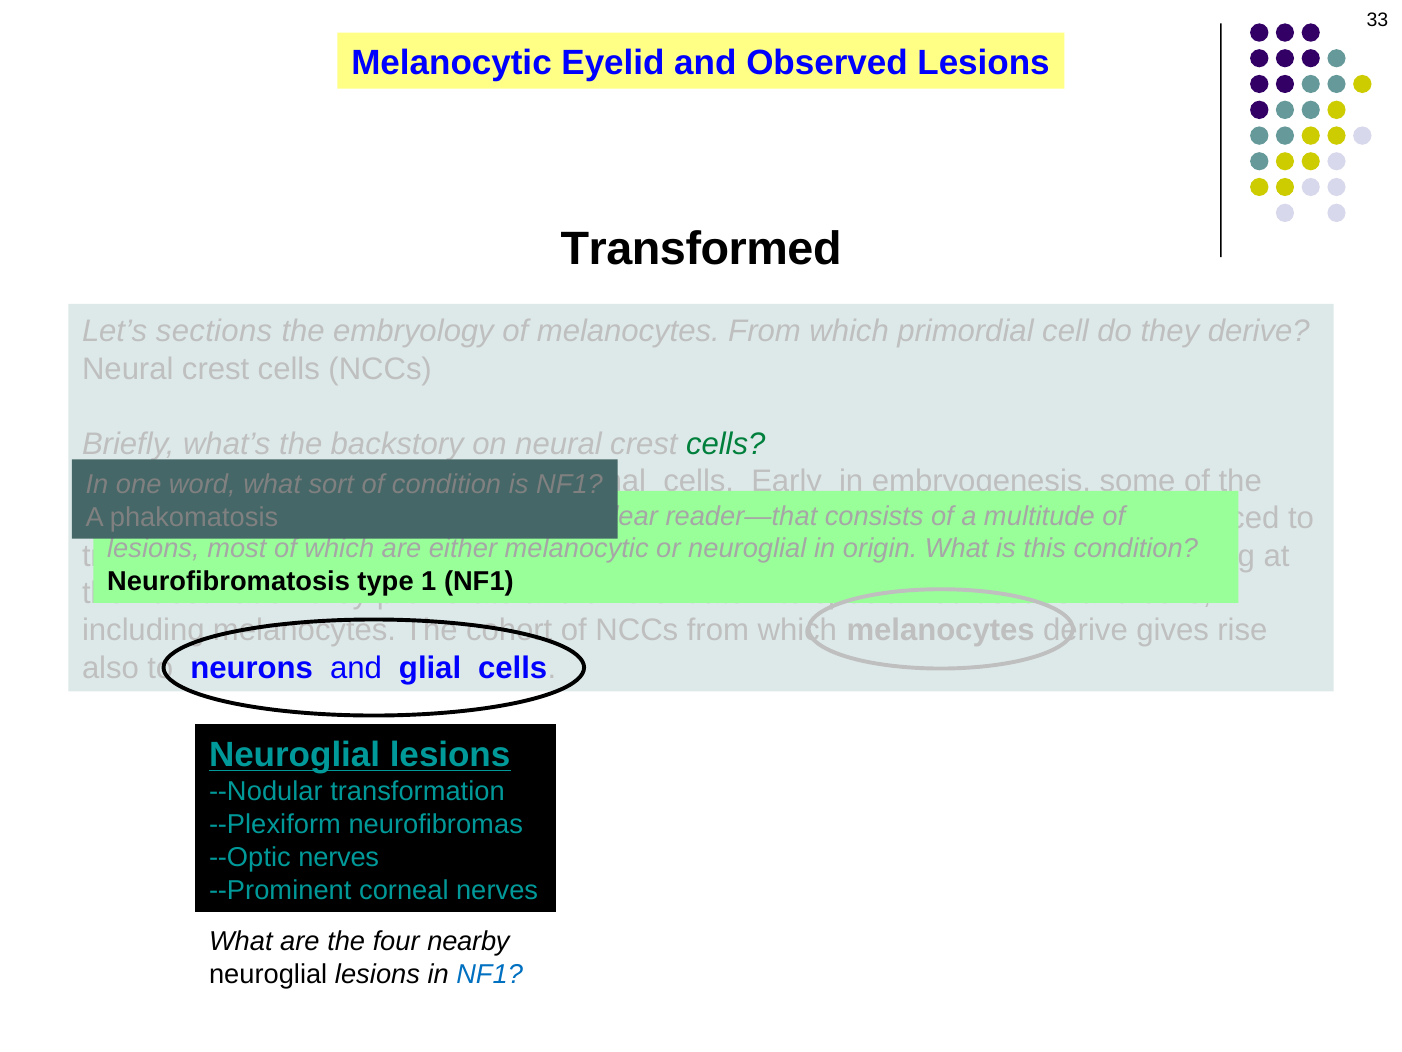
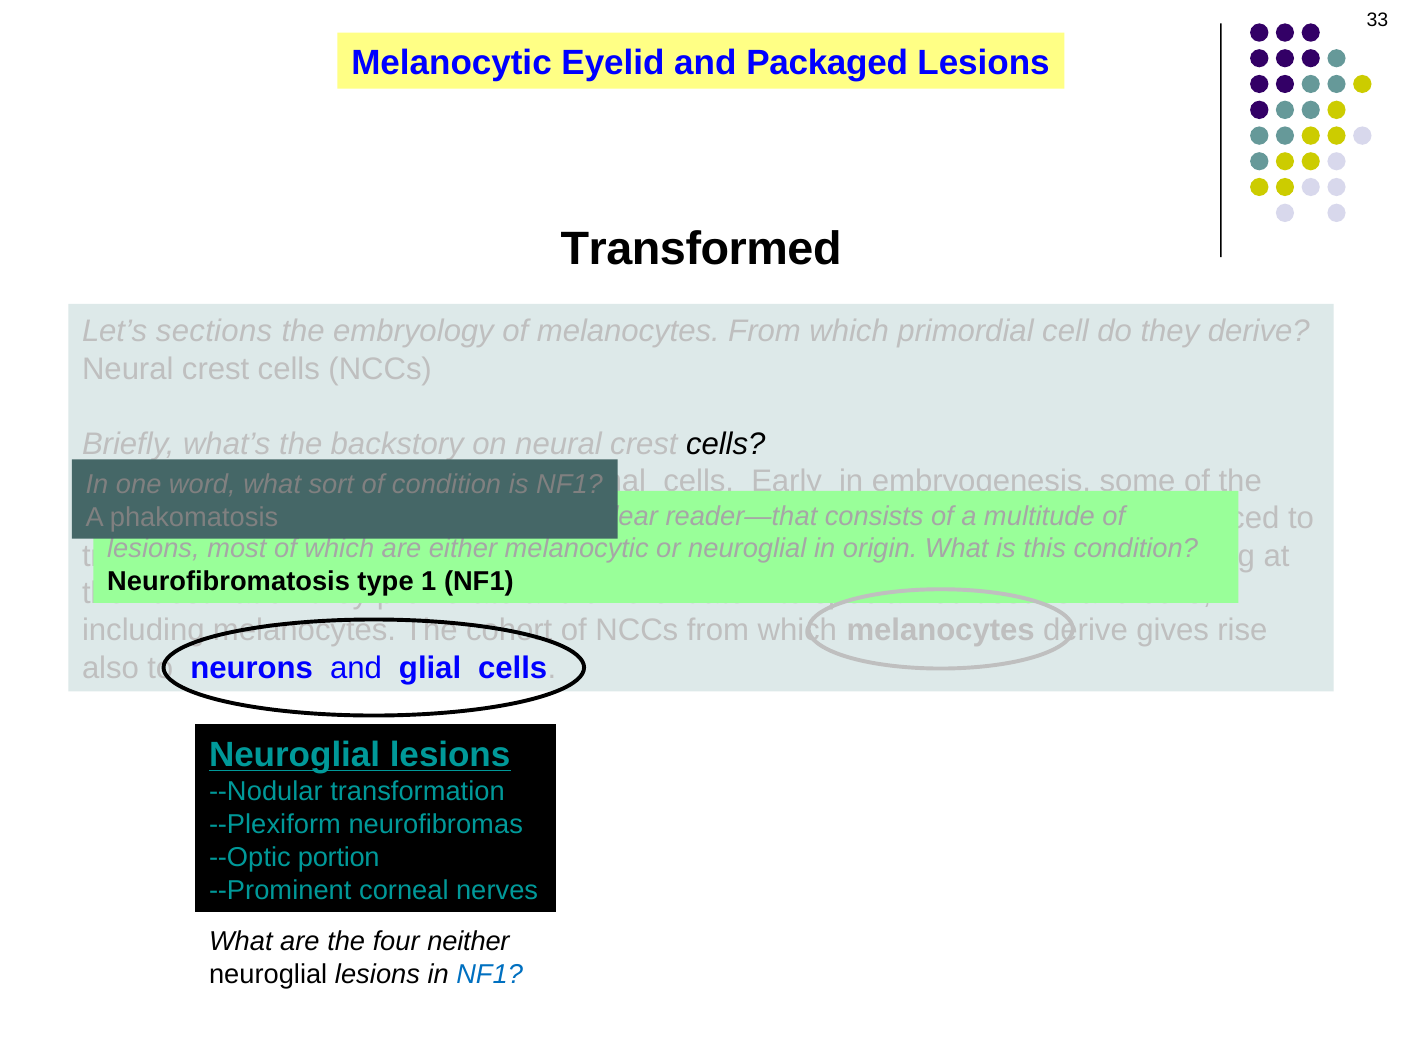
Observed: Observed -> Packaged (827, 63)
cells colour: green -> black (726, 444)
nerves: nerves -> portion (339, 857)
nearby: nearby -> neither (468, 941)
